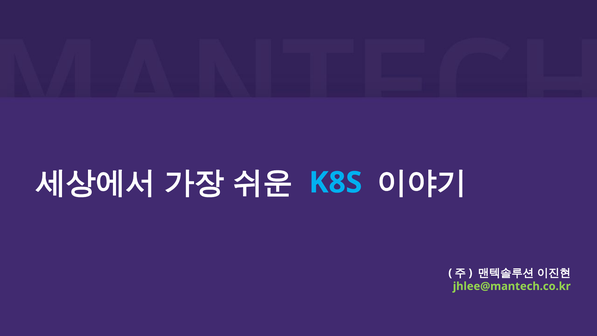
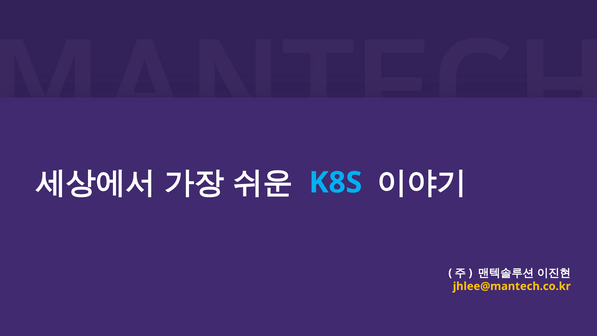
jhlee@mantech.co.kr colour: light green -> yellow (512, 286)
